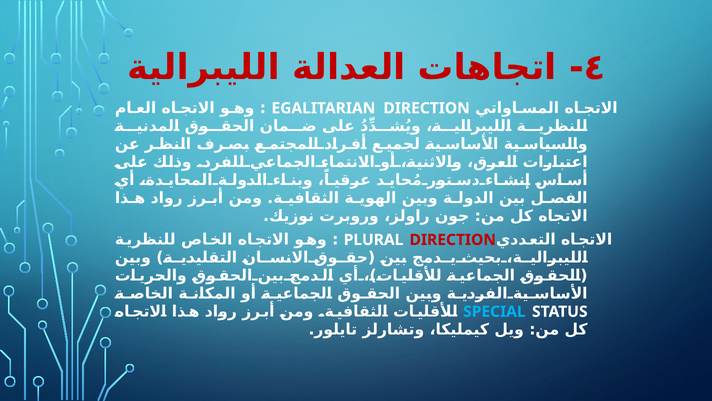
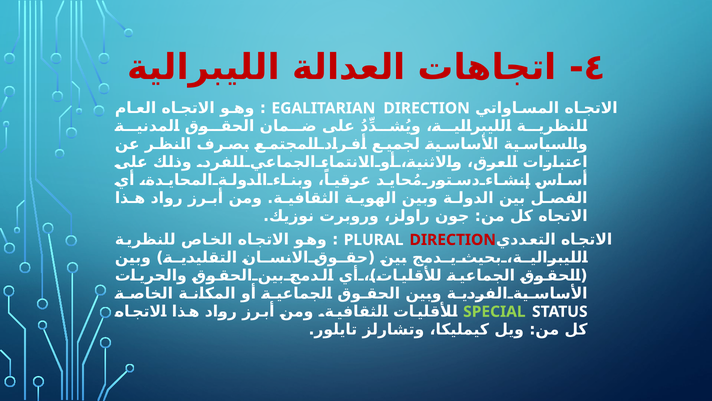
SPECIAL colour: light blue -> light green (494, 311)
